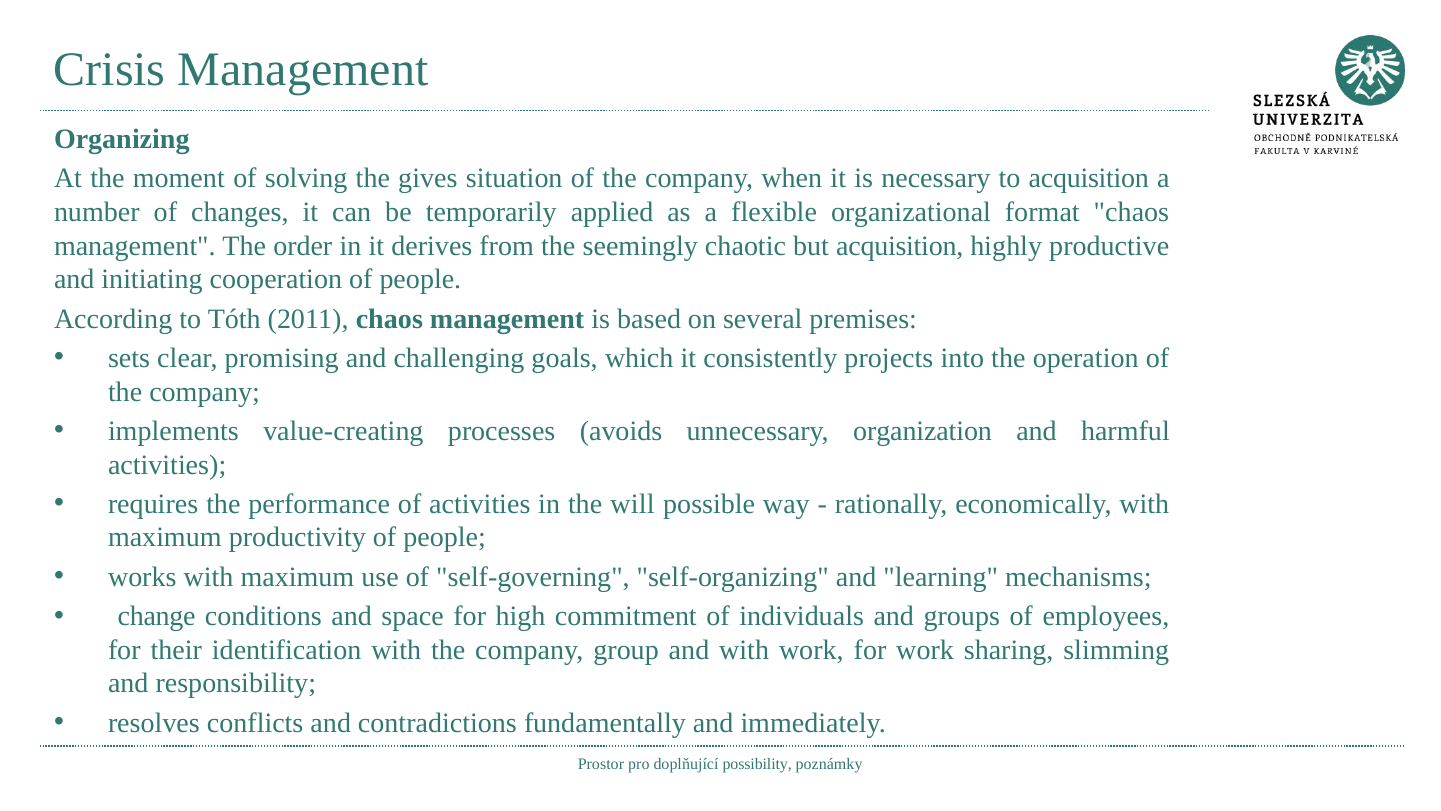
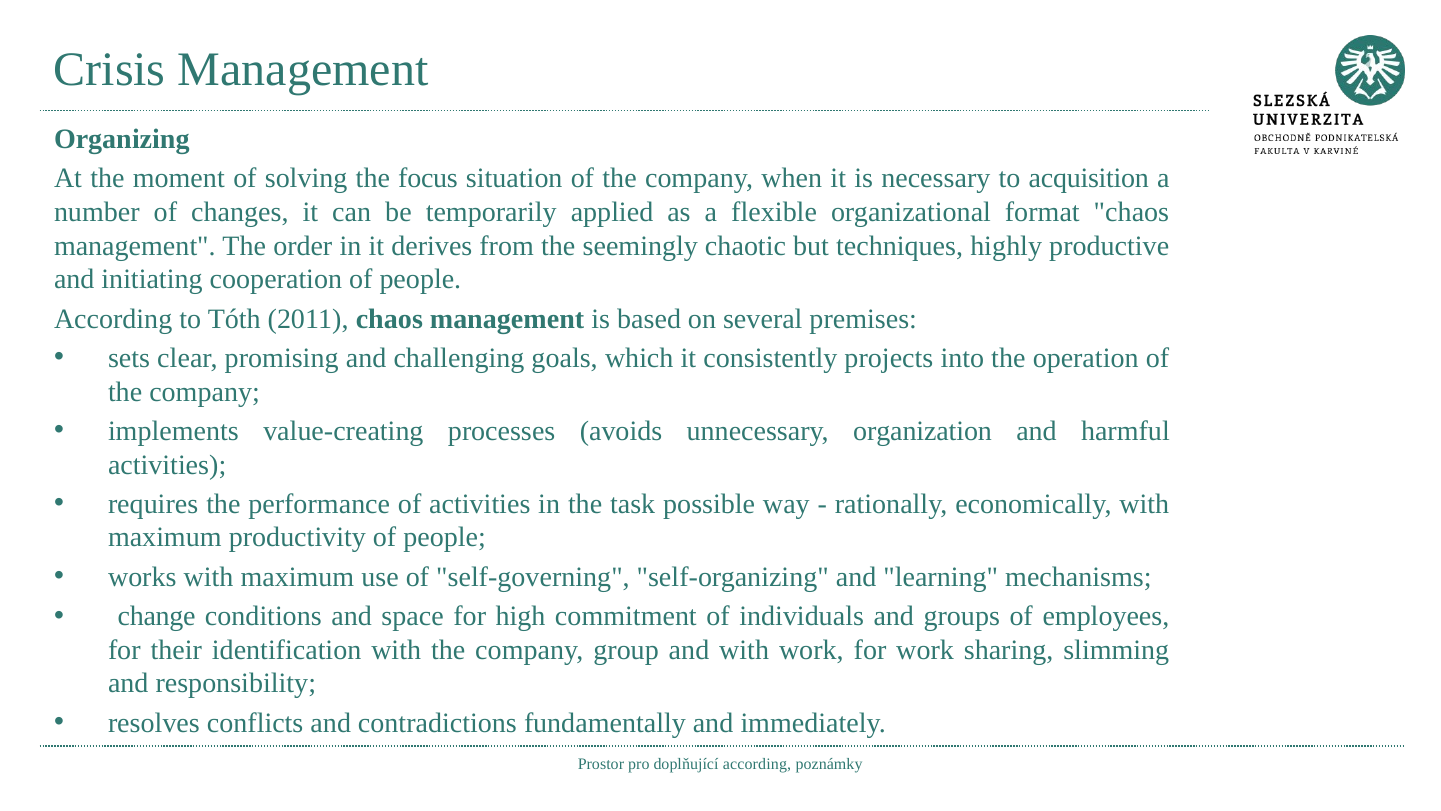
gives: gives -> focus (428, 179)
but acquisition: acquisition -> techniques (900, 246)
will: will -> task (633, 504)
doplňující possibility: possibility -> according (757, 764)
